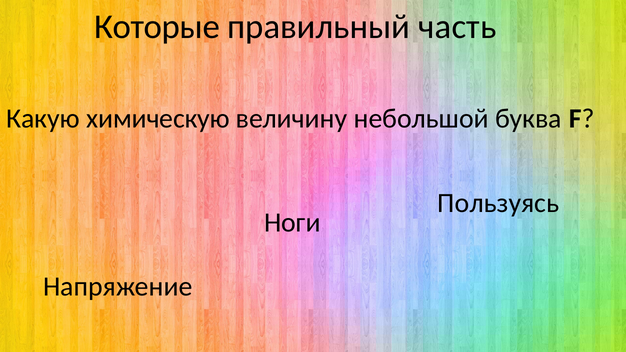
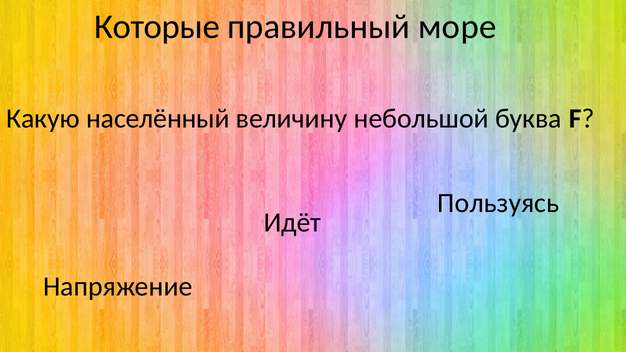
часть: часть -> море (457, 27)
химическую: химическую -> населённый (158, 119)
Ноги: Ноги -> Идёт (292, 223)
